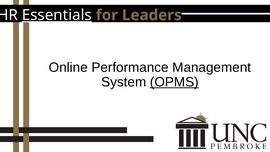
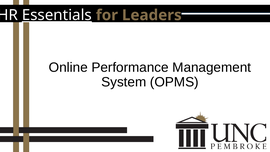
OPMS underline: present -> none (174, 82)
